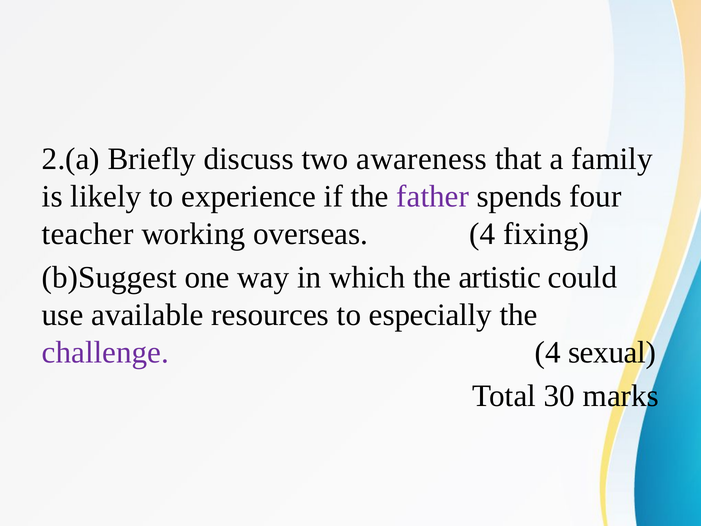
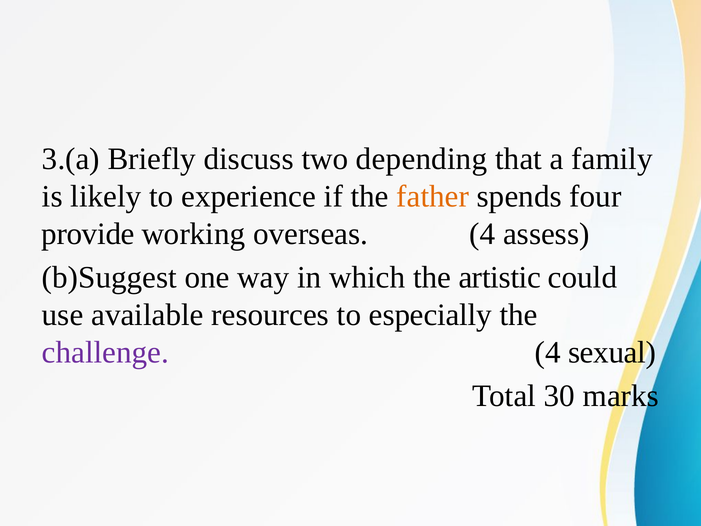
2.(a: 2.(a -> 3.(a (71, 159)
awareness: awareness -> depending (422, 159)
father colour: purple -> orange (433, 196)
teacher: teacher -> provide (88, 234)
fixing: fixing -> assess (546, 234)
